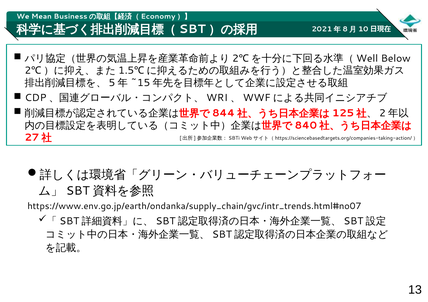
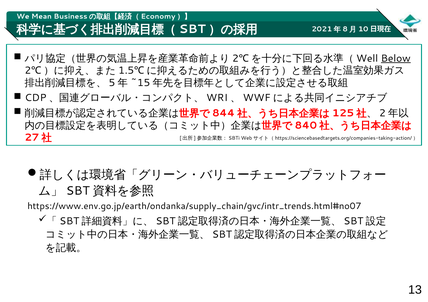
Below underline: none -> present (396, 58)
